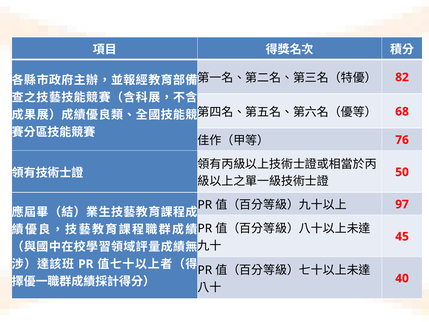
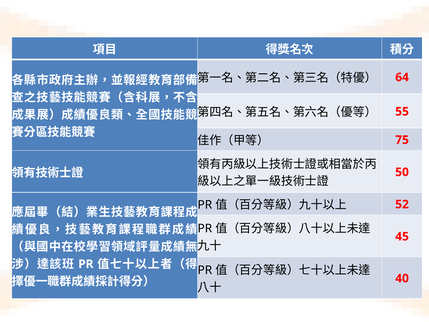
82: 82 -> 64 (402, 77)
68: 68 -> 55 (402, 111)
76: 76 -> 75 (402, 140)
97: 97 -> 52 (402, 204)
